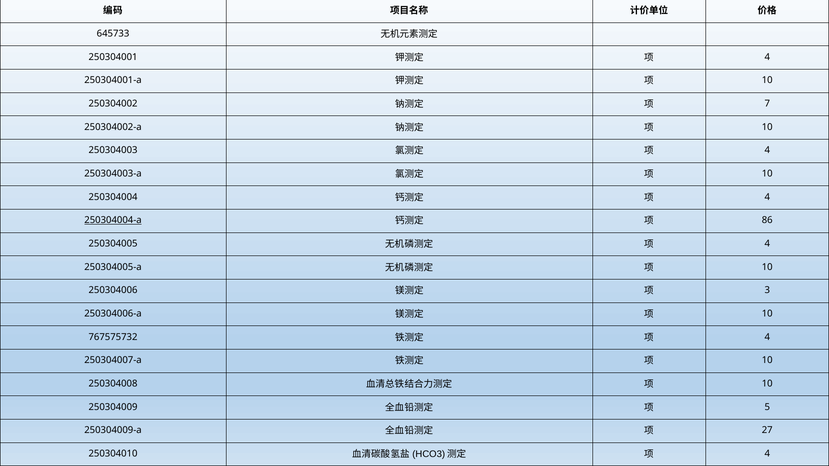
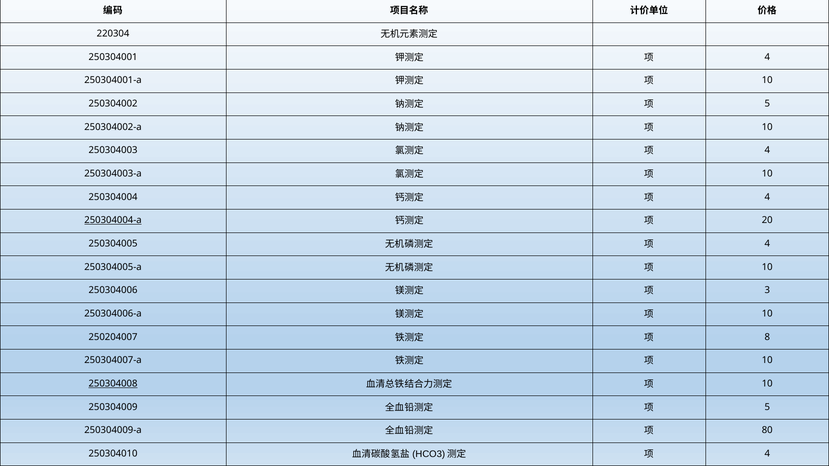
645733: 645733 -> 220304 (113, 34)
7: 7 -> 5 (767, 104)
86: 86 -> 20 (767, 220)
767575732: 767575732 -> 250204007 (113, 337)
4: 4 -> 8 (767, 337)
250304008 underline: none -> present (113, 384)
27: 27 -> 80 (767, 431)
